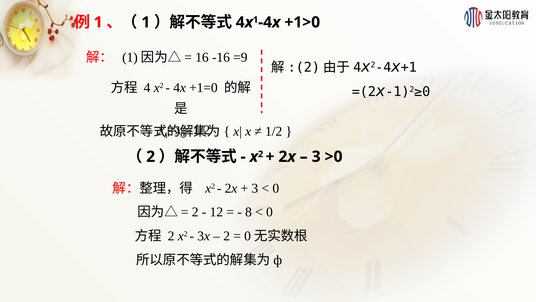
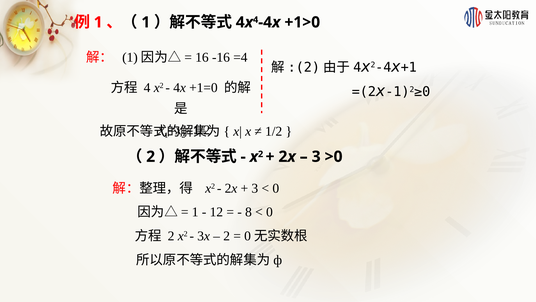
4x 1: 1 -> 4 (256, 20)
=9: =9 -> =4 (240, 57)
2: 2 -> 1 (195, 212)
